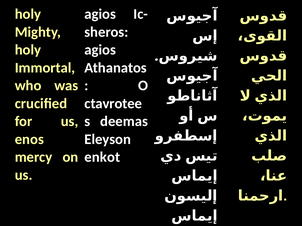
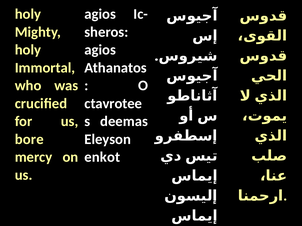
enos: enos -> bore (29, 140)
